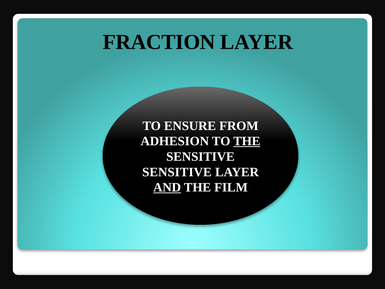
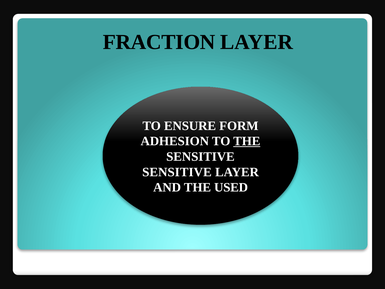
FROM: FROM -> FORM (239, 126)
AND underline: present -> none (167, 187)
FILM: FILM -> USED (231, 187)
